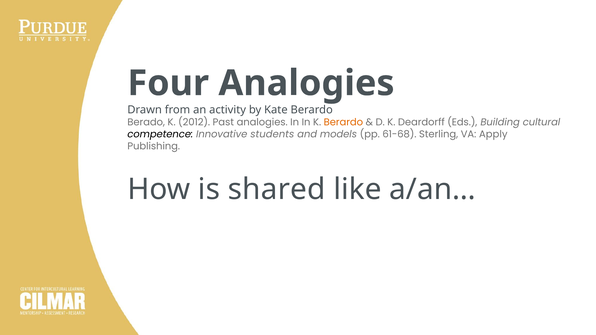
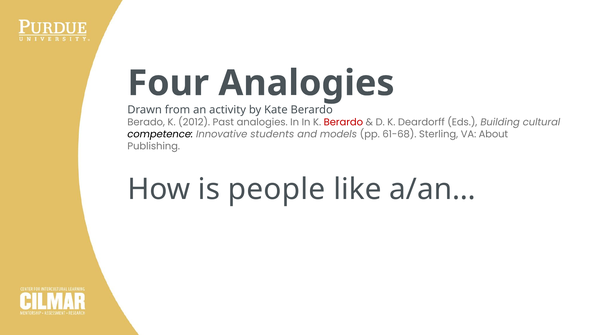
Berardo colour: orange -> red (343, 122)
Apply: Apply -> About (493, 134)
shared: shared -> people (277, 189)
